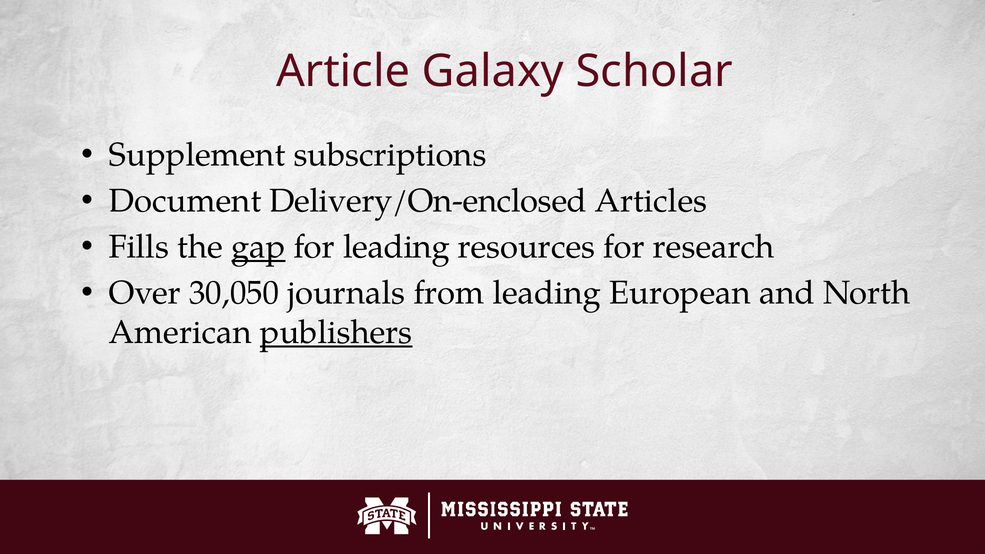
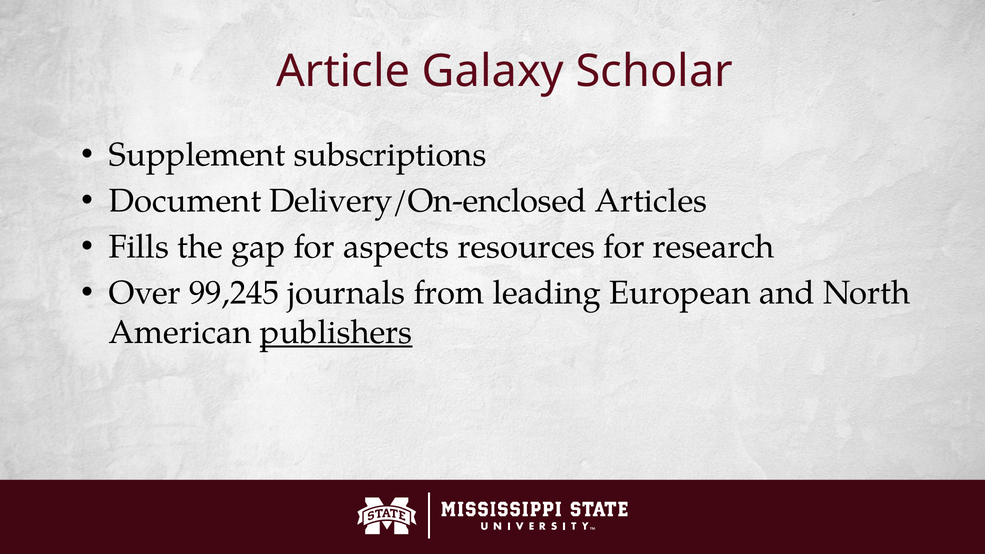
gap underline: present -> none (258, 247)
for leading: leading -> aspects (396, 247)
30,050: 30,050 -> 99,245 (234, 293)
